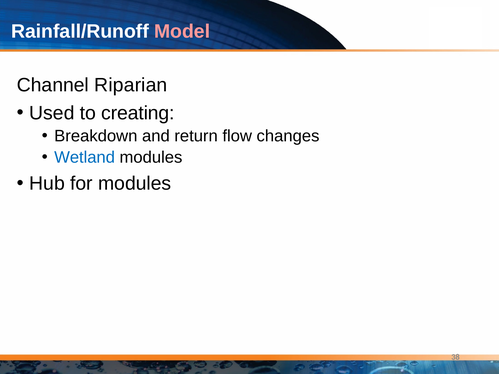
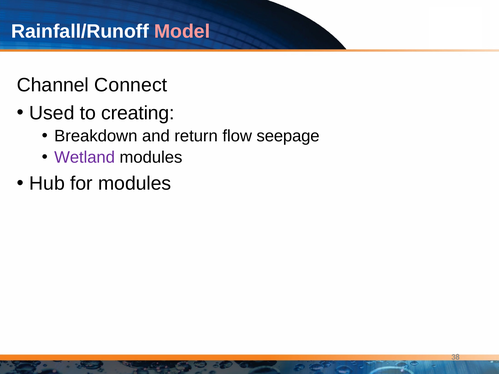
Riparian: Riparian -> Connect (131, 85)
changes: changes -> seepage (288, 136)
Wetland colour: blue -> purple (85, 157)
